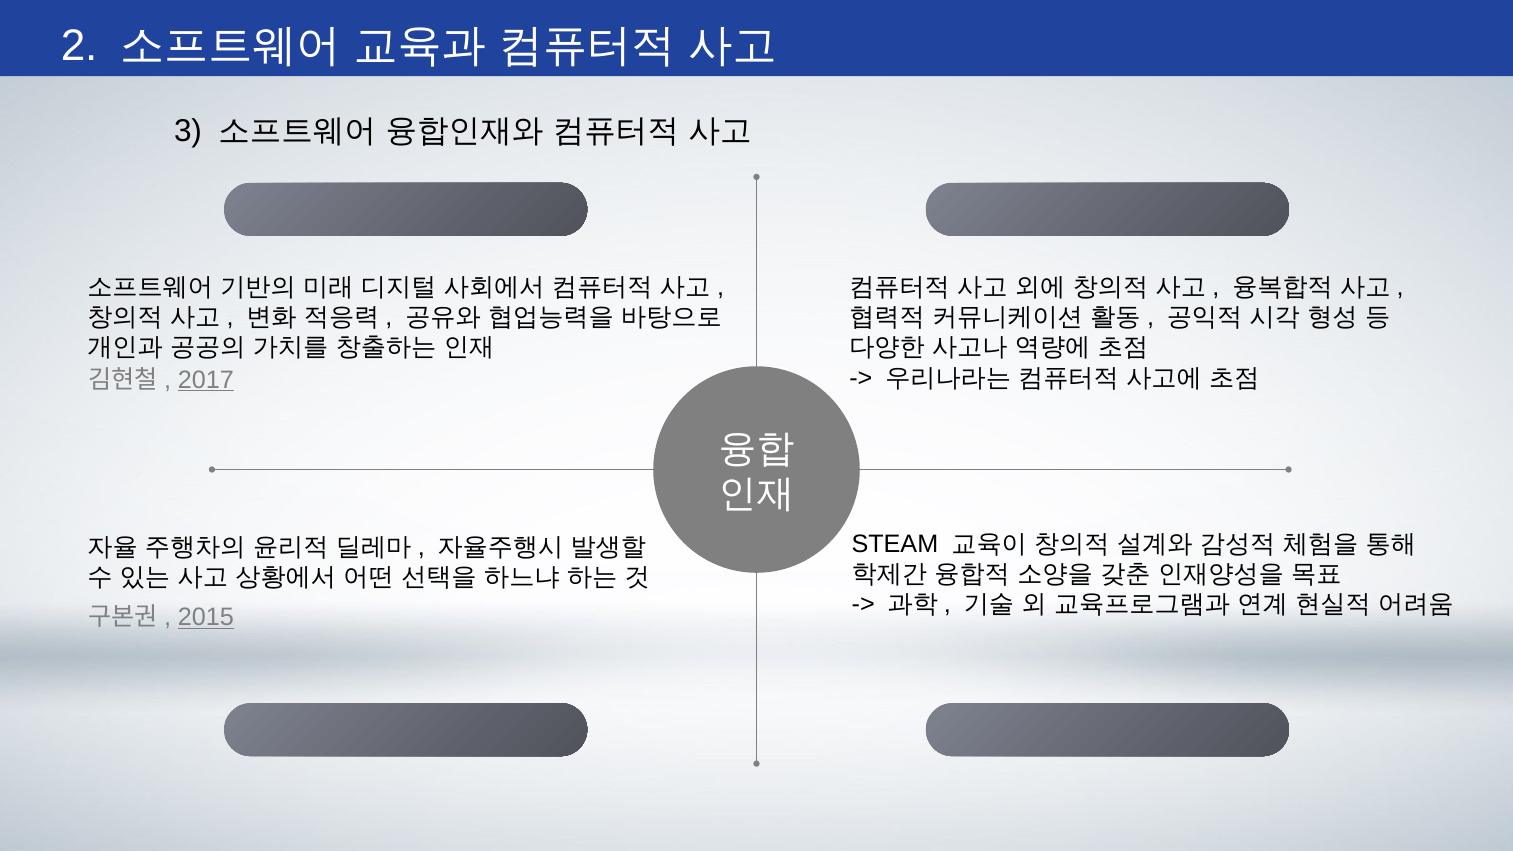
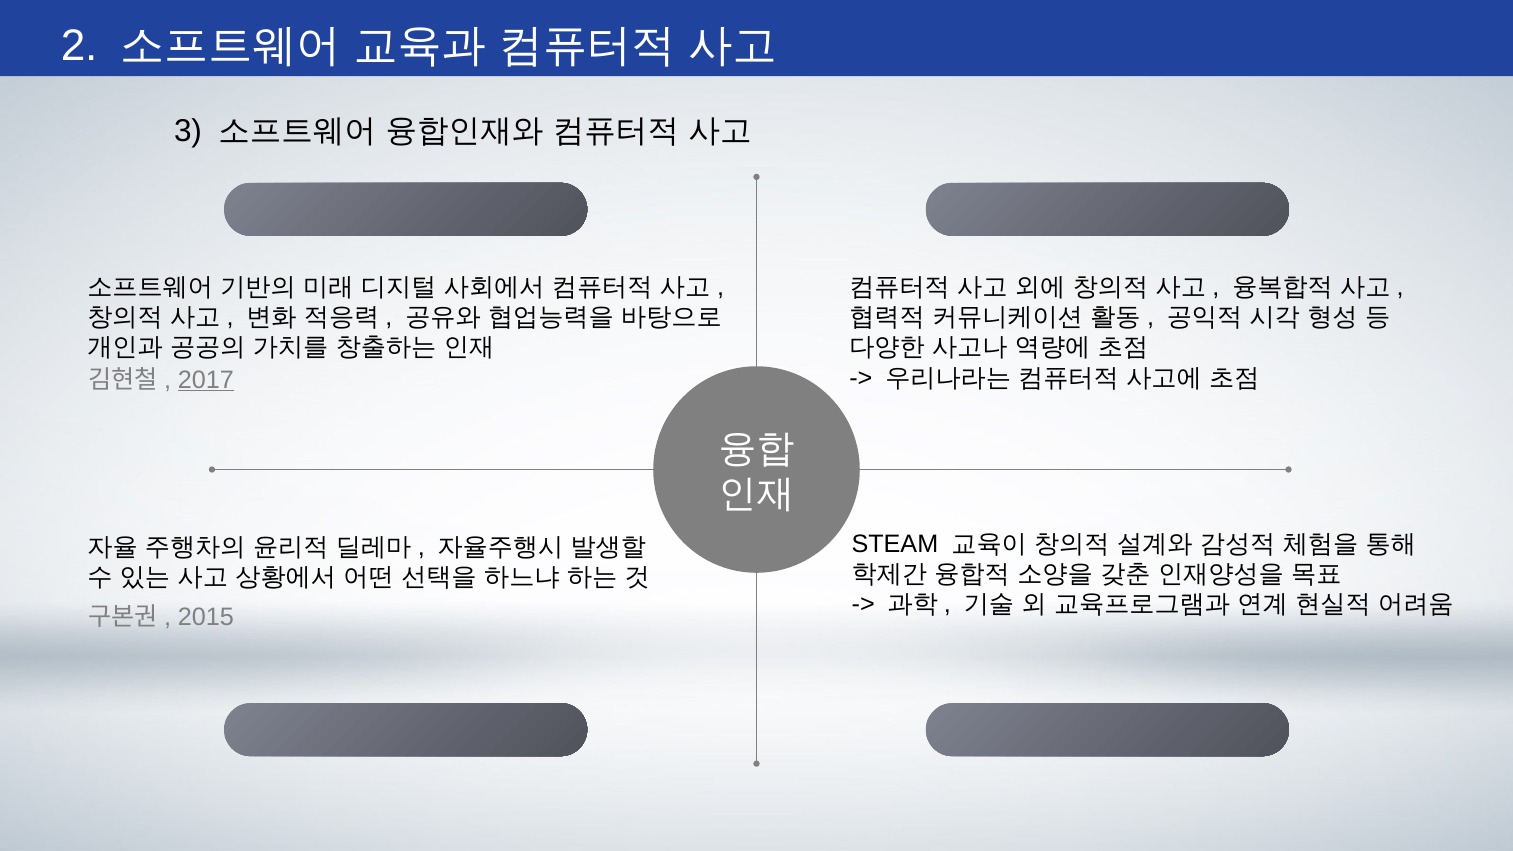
2015 underline: present -> none (206, 618)
